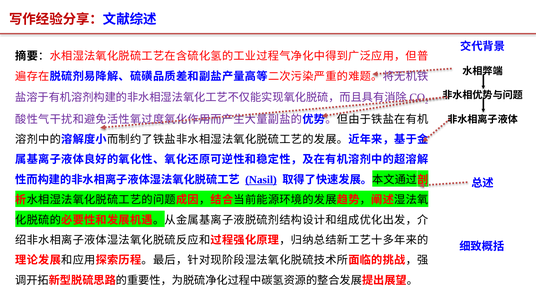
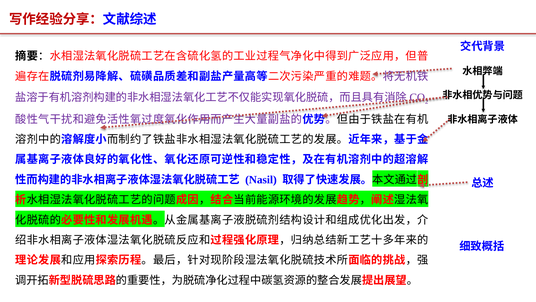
Nasil underline: present -> none (261, 179)
